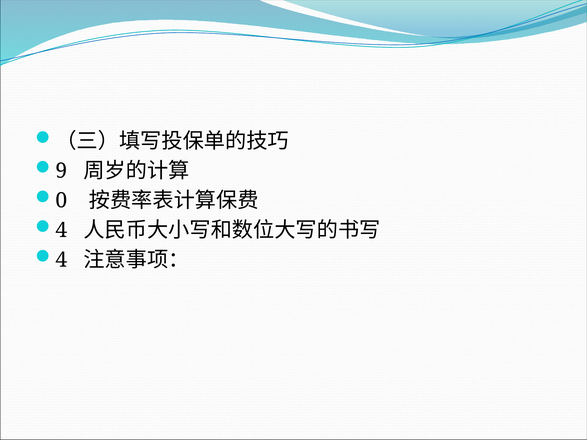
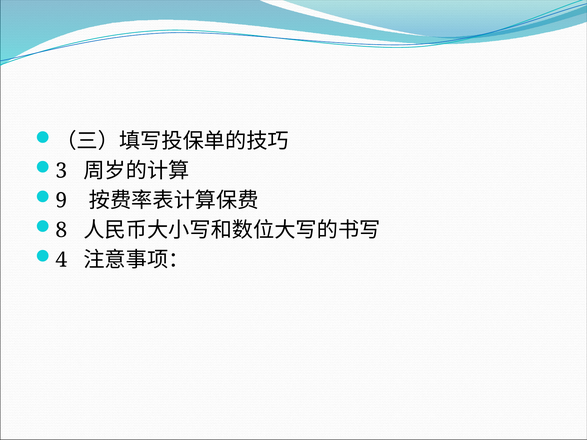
9: 9 -> 3 (61, 171)
0: 0 -> 9 (61, 201)
4: 4 -> 8 (61, 230)
